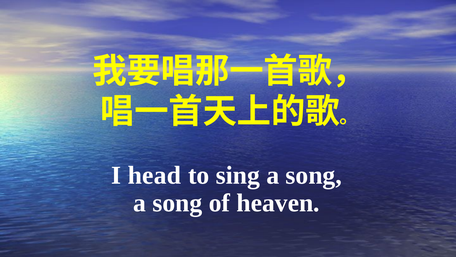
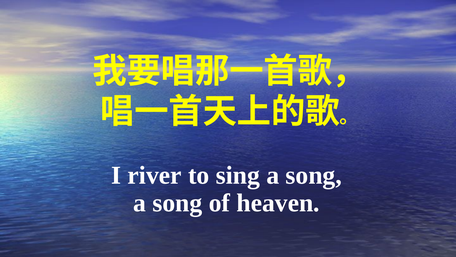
head: head -> river (155, 175)
